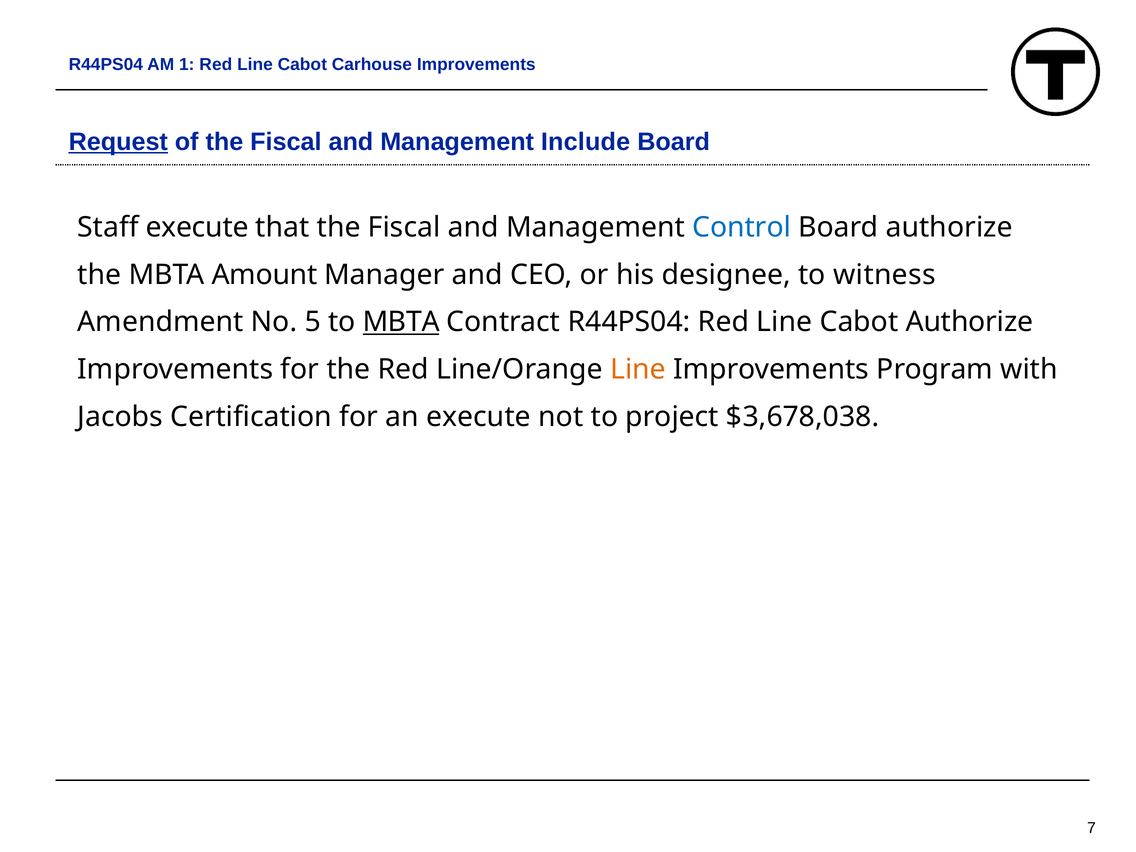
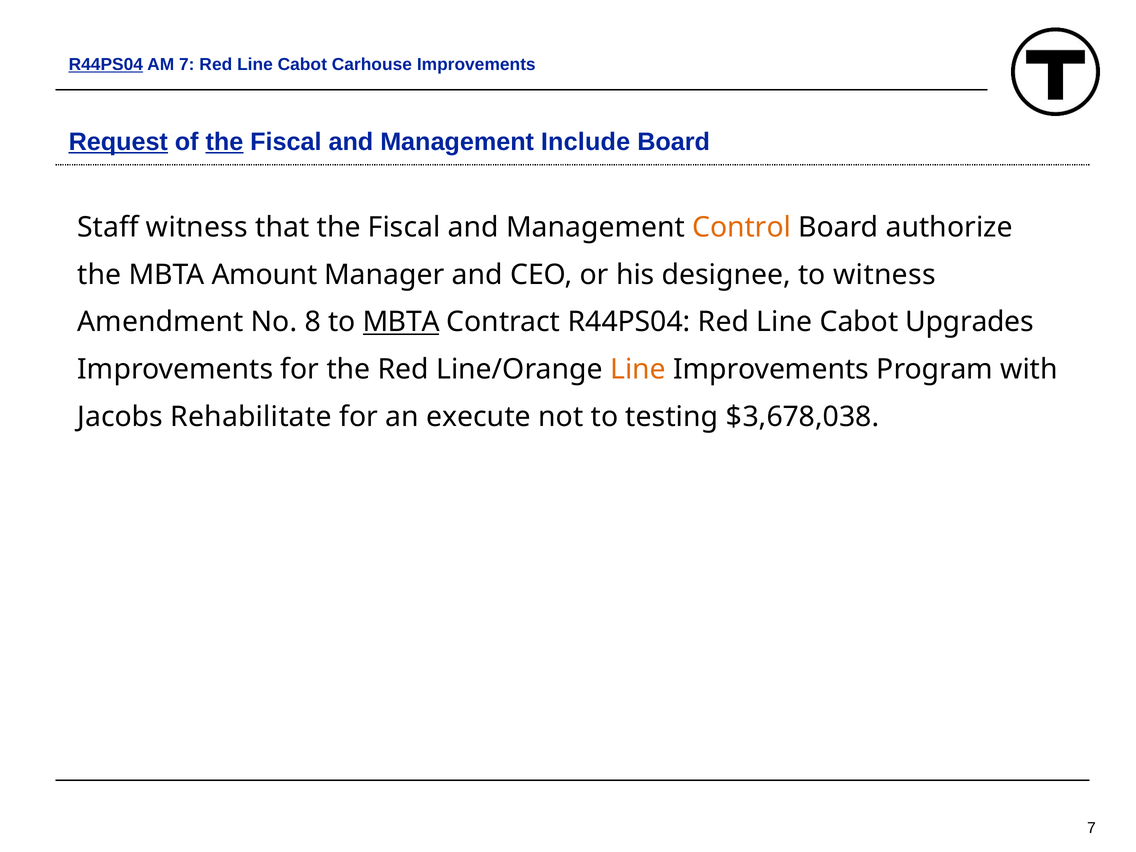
R44PS04 underline: none -> present (106, 65)
AM 1: 1 -> 7 (187, 65)
the underline: none -> present (224, 142)
Staff execute: execute -> witness (197, 227)
Control colour: blue -> orange (742, 227)
5: 5 -> 8 (313, 322)
Cabot Authorize: Authorize -> Upgrades (970, 322)
Certification: Certification -> Rehabilitate (251, 417)
project: project -> testing (672, 417)
